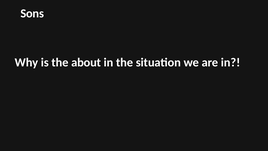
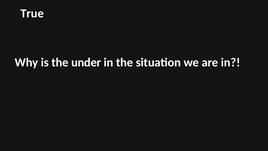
Sons: Sons -> True (32, 13)
about: about -> under (86, 62)
